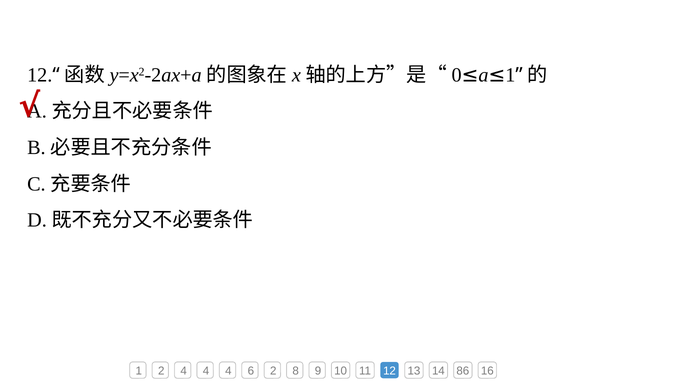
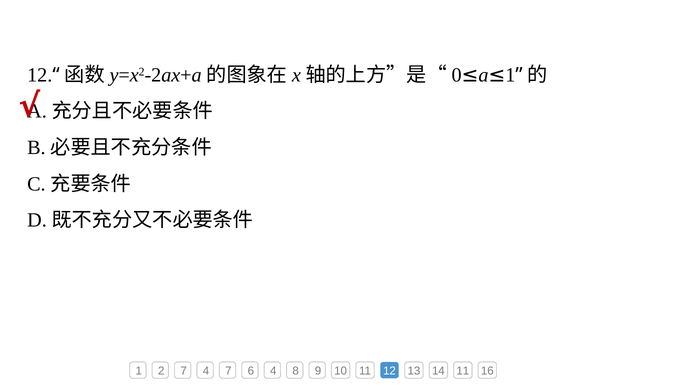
2 4: 4 -> 7 (184, 371)
4: 4 -> 7 (228, 371)
6 2: 2 -> 4 (273, 371)
14 86: 86 -> 11 (463, 371)
